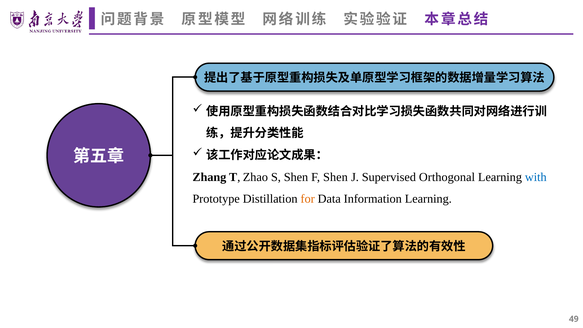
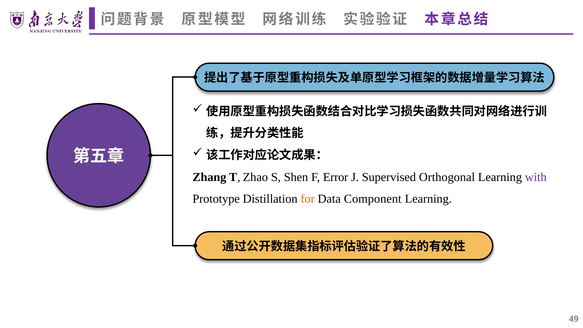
F Shen: Shen -> Error (336, 177)
with colour: blue -> purple (536, 177)
Information: Information -> Component (373, 199)
